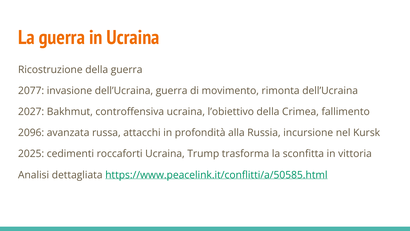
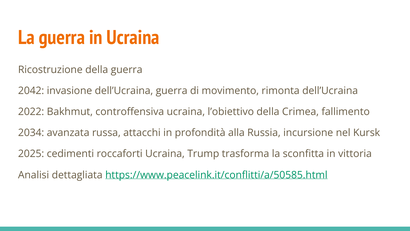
2077: 2077 -> 2042 (31, 91)
2027: 2027 -> 2022 (31, 112)
2096: 2096 -> 2034 (31, 132)
